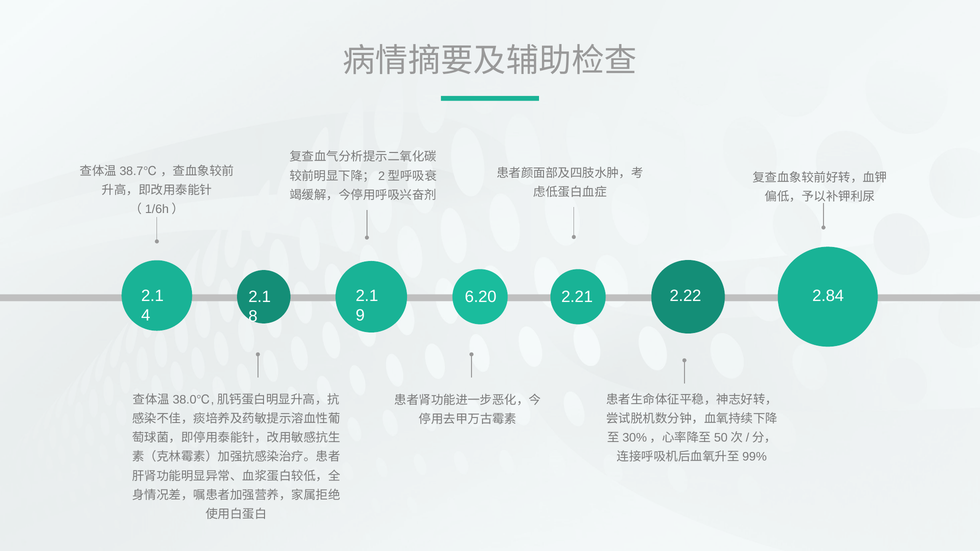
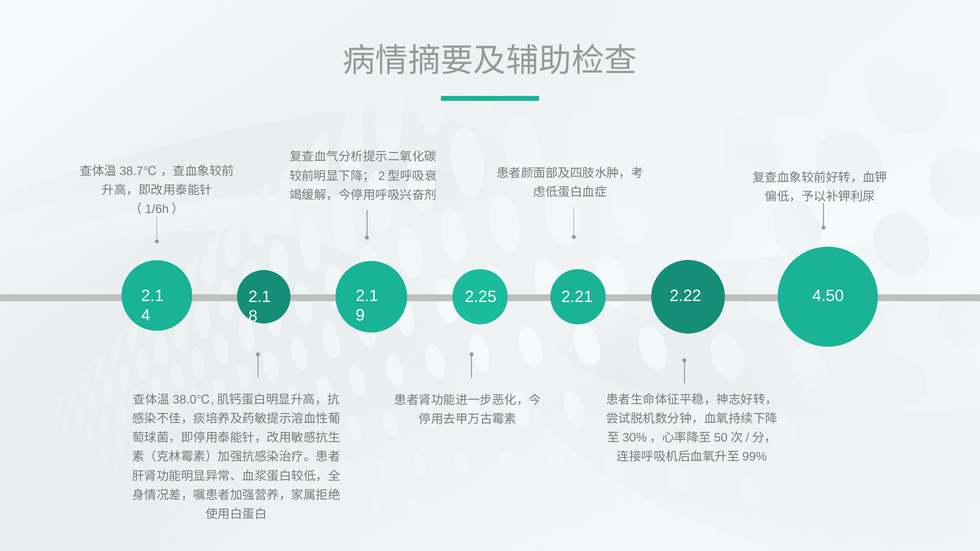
6.20: 6.20 -> 2.25 (481, 297)
2.84: 2.84 -> 4.50 (828, 296)
